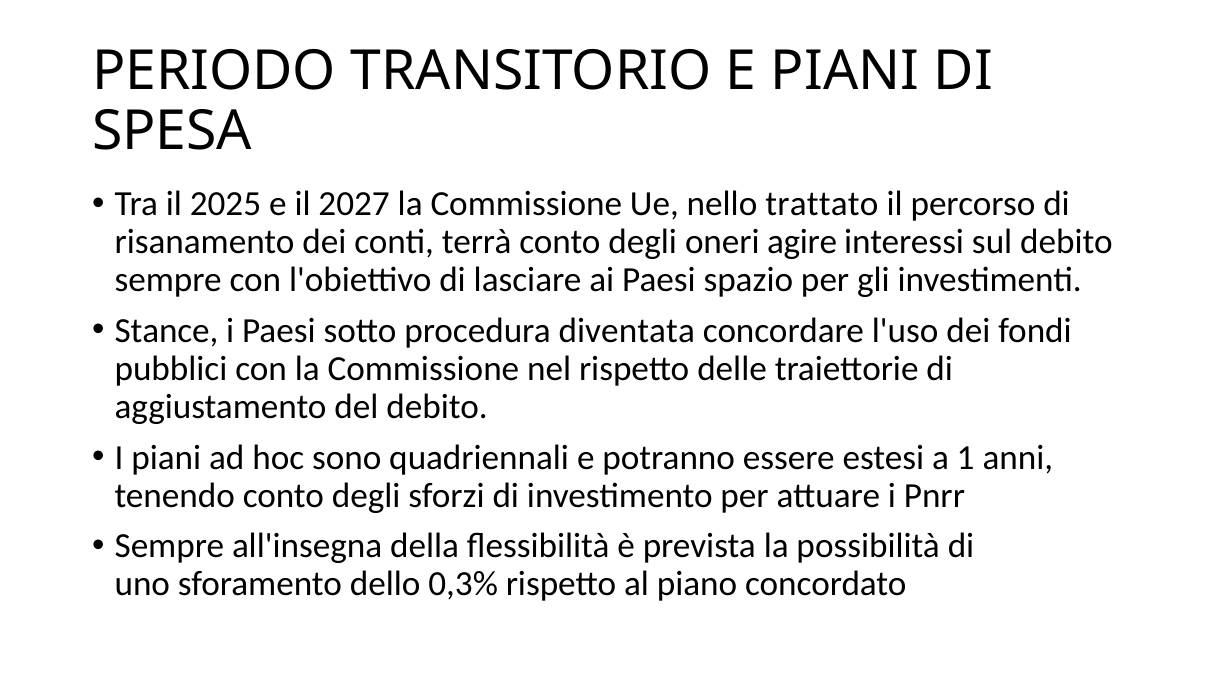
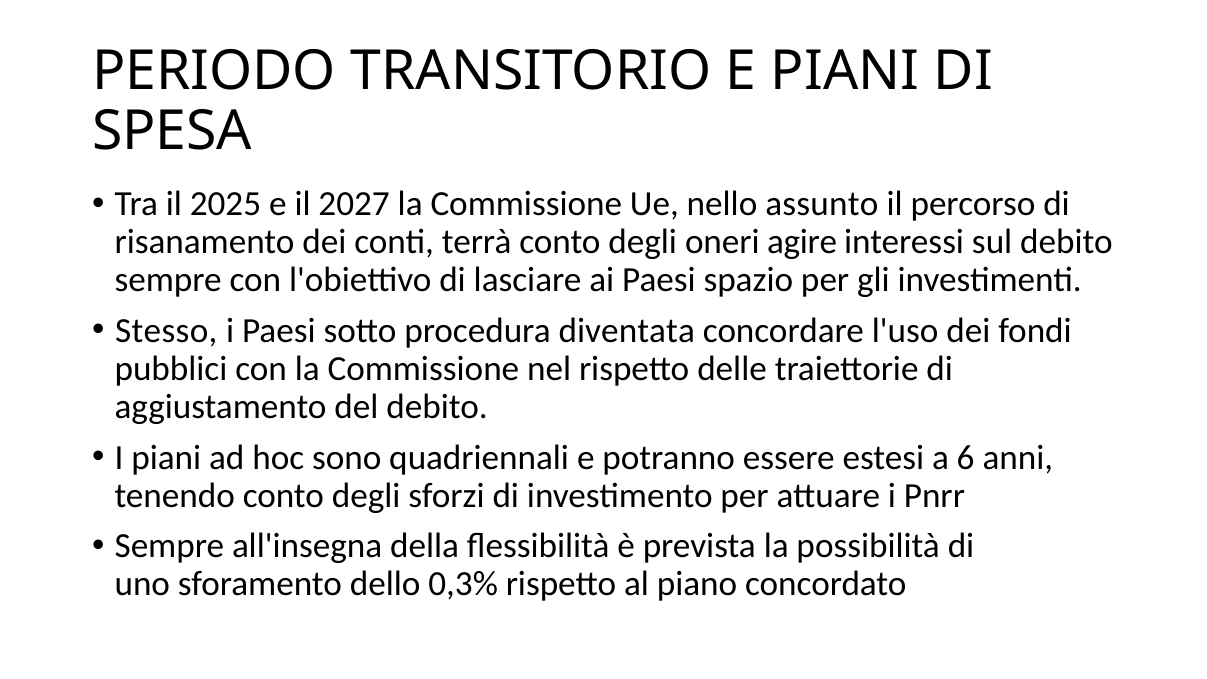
trattato: trattato -> assunto (822, 204)
Stance: Stance -> Stesso (166, 331)
1: 1 -> 6 (966, 457)
